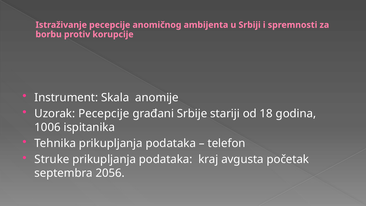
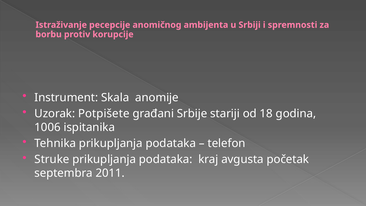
Uzorak Pecepcije: Pecepcije -> Potpišete (104, 114)
2056: 2056 -> 2011 (110, 173)
